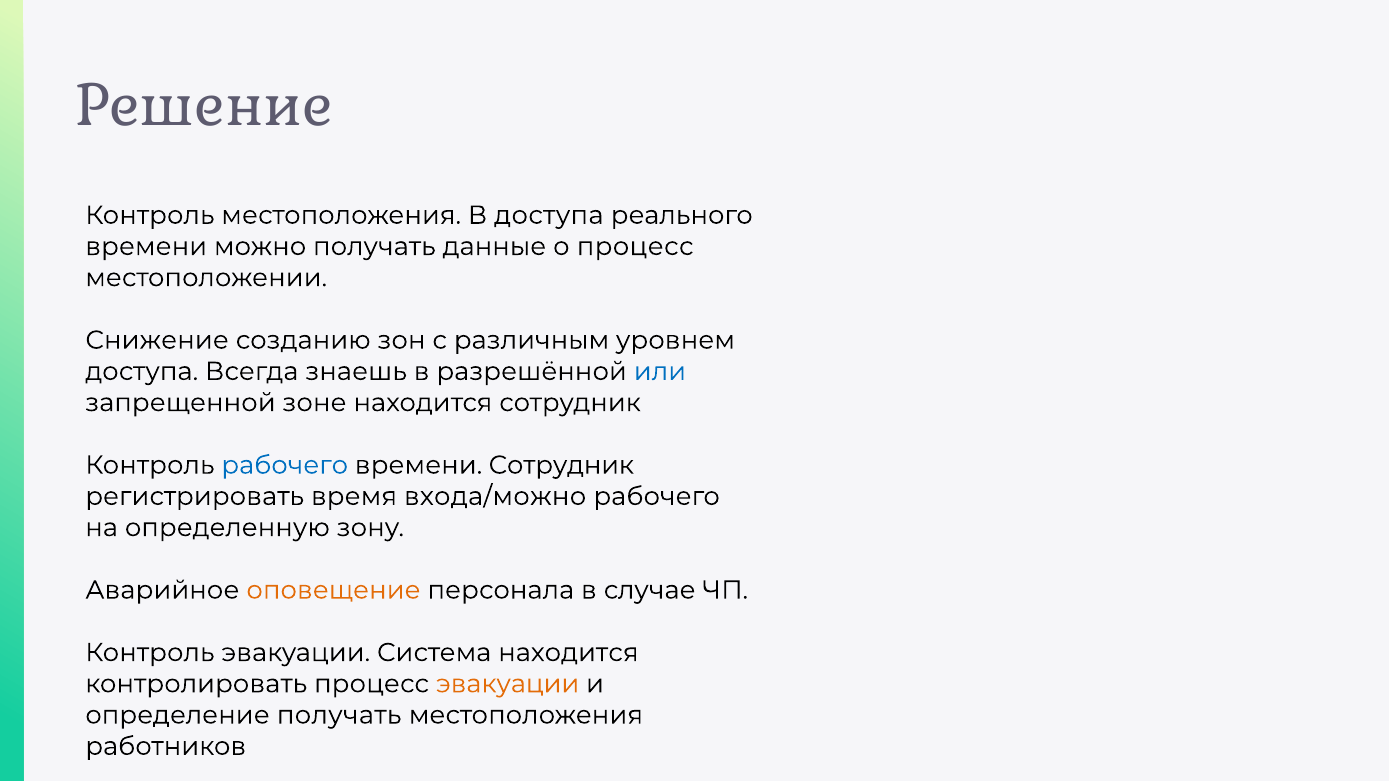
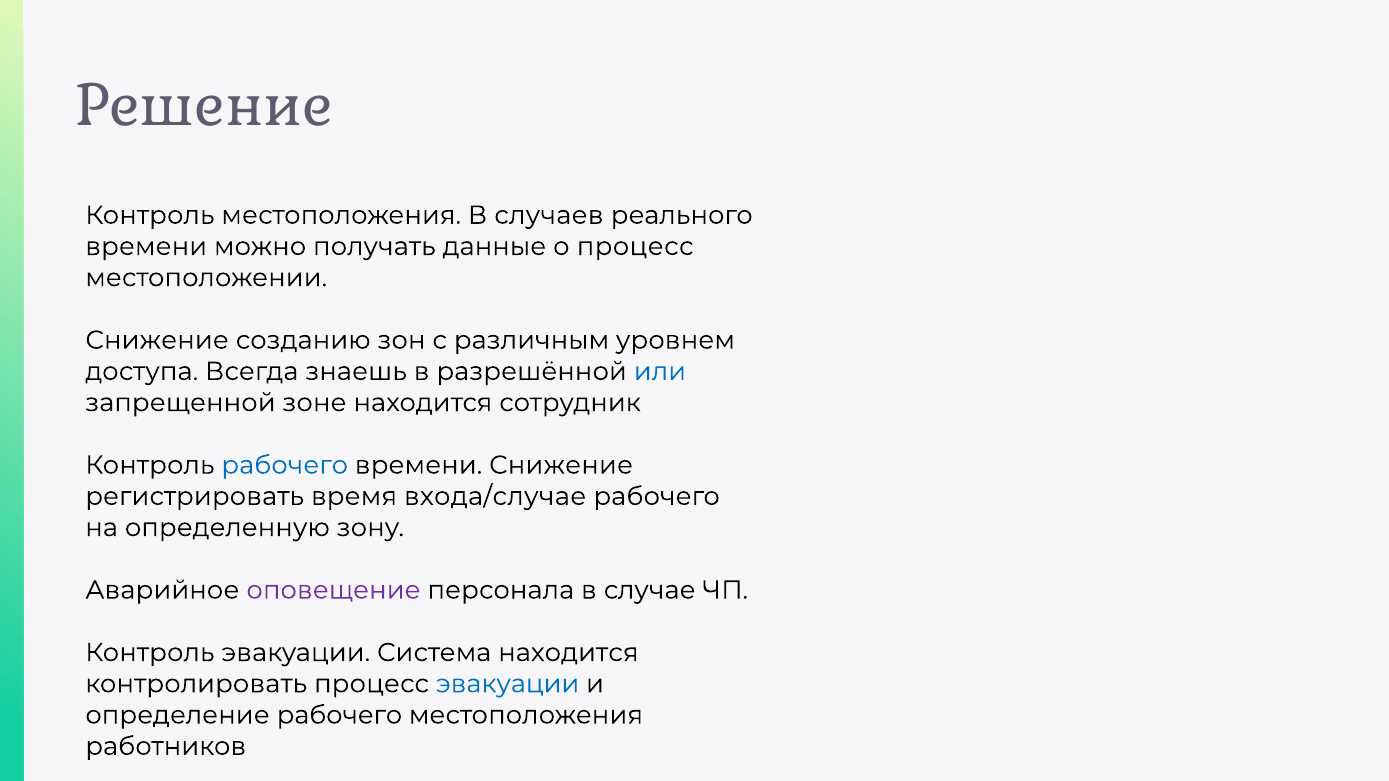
В доступа: доступа -> случаев (549, 215)
времени Сотрудник: Сотрудник -> Снижение (561, 465)
входа/можно: входа/можно -> входа/случае (495, 497)
оповещение colour: orange -> purple (333, 590)
эвакуации colour: orange -> blue (508, 684)
определение получать: получать -> рабочего (339, 715)
